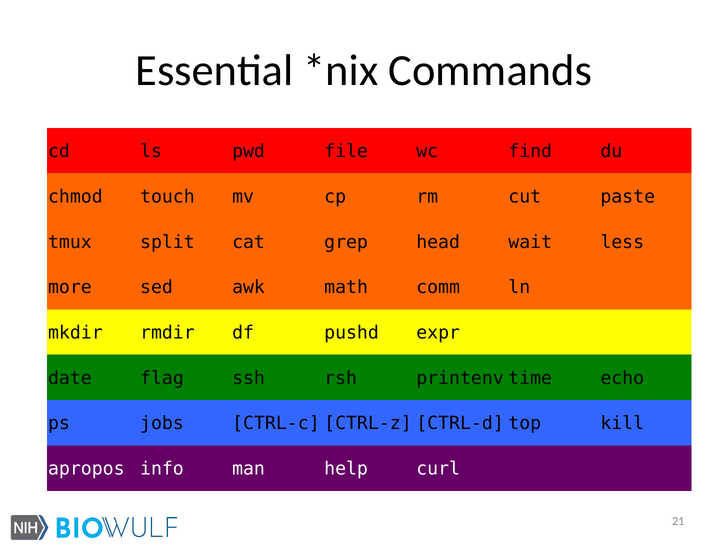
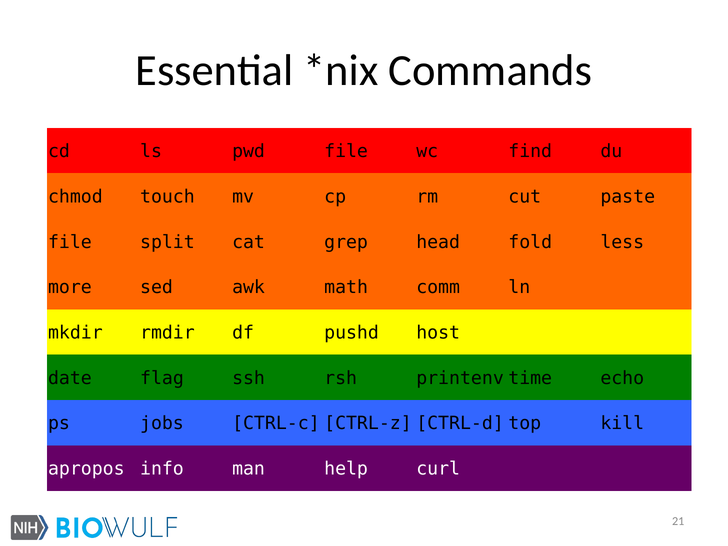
tmux: tmux -> file (70, 242)
wait: wait -> fold (530, 242)
expr: expr -> host (438, 333)
